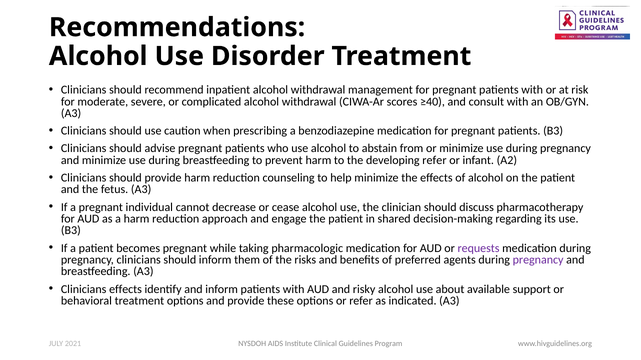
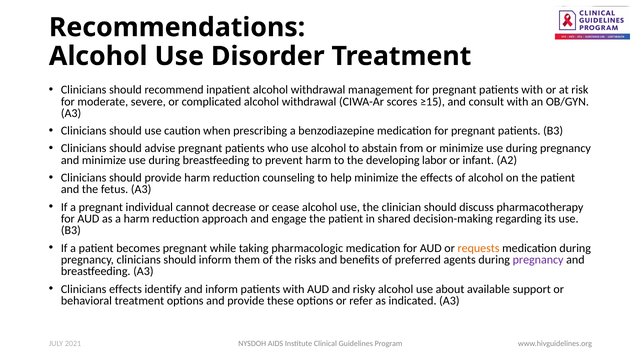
≥40: ≥40 -> ≥15 (432, 102)
developing refer: refer -> labor (435, 160)
requests colour: purple -> orange (479, 248)
